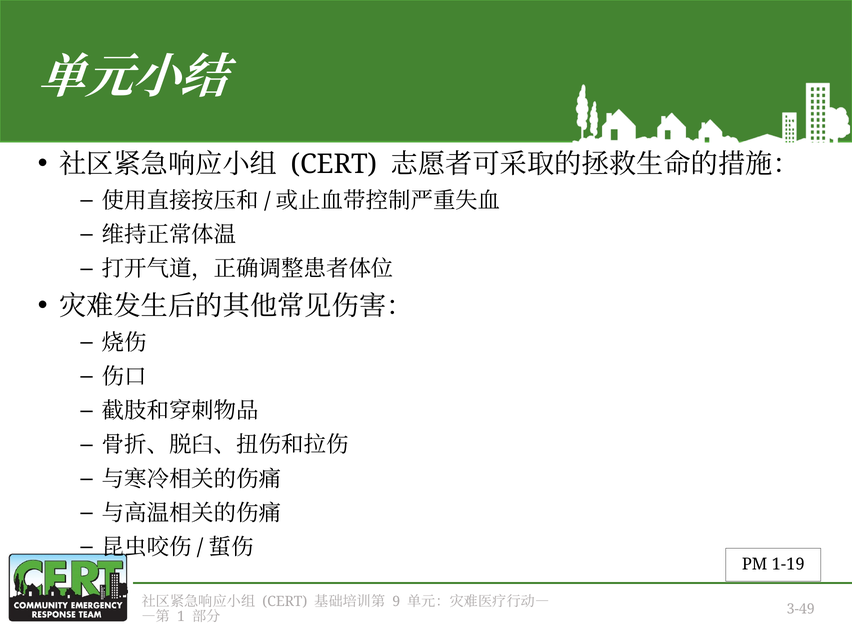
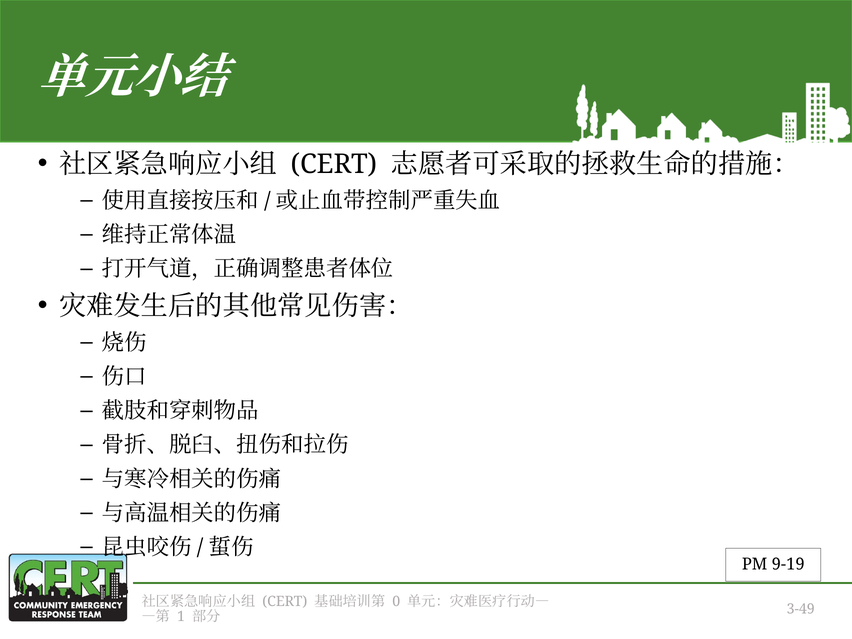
1-19: 1-19 -> 9-19 (788, 564)
9: 9 -> 0 (396, 601)
